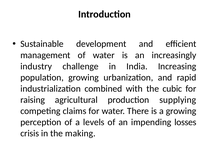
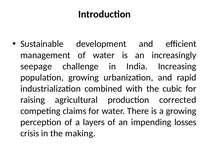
industry: industry -> seepage (36, 66)
supplying: supplying -> corrected (178, 100)
levels: levels -> layers (94, 122)
